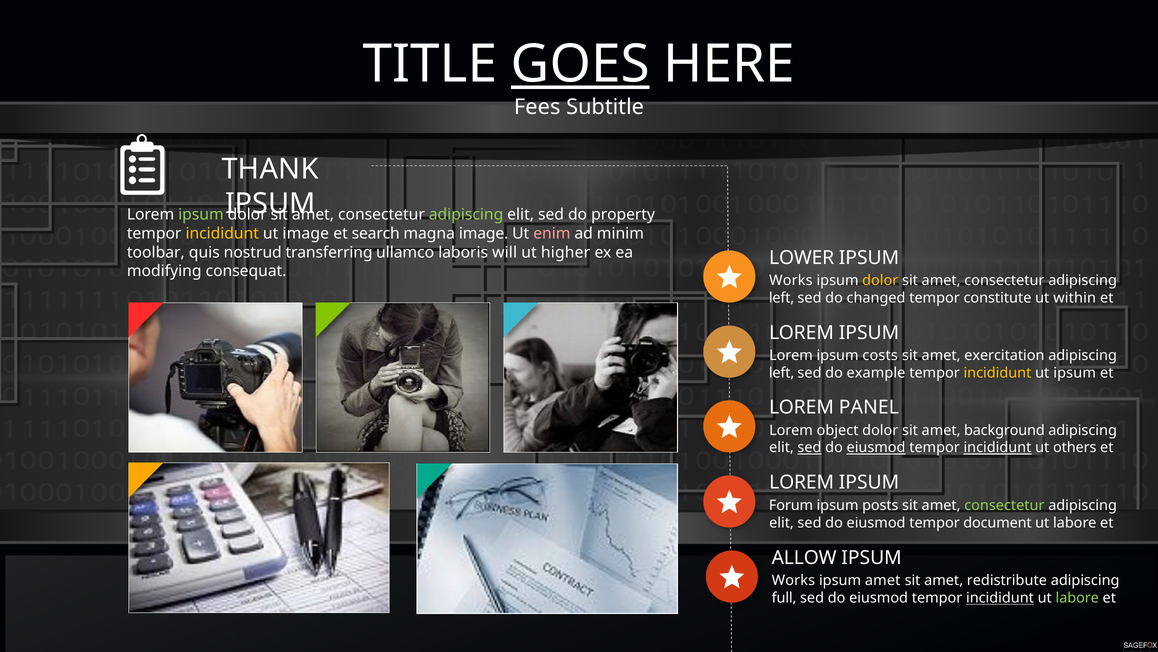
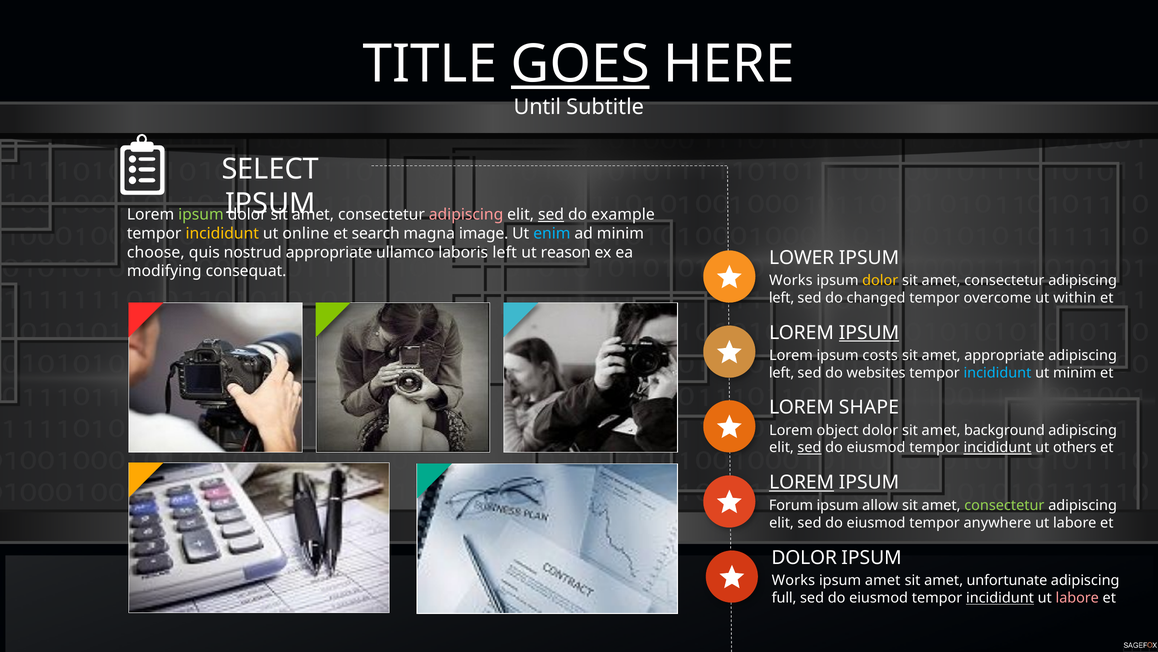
Fees: Fees -> Until (537, 107)
THANK: THANK -> SELECT (270, 169)
adipiscing colour: light green -> pink (466, 214)
sed underline: none -> present (551, 214)
property: property -> example (623, 214)
ut image: image -> online (306, 233)
enim colour: pink -> light blue (552, 233)
toolbar: toolbar -> choose (156, 252)
nostrud transferring: transferring -> appropriate (329, 252)
laboris will: will -> left (505, 252)
higher: higher -> reason (566, 252)
constitute: constitute -> overcome (997, 298)
IPSUM underline: none -> present (869, 332)
amet exercitation: exercitation -> appropriate (1004, 355)
example: example -> websites (876, 373)
incididunt colour: yellow -> light blue (997, 373)
ut ipsum: ipsum -> minim (1075, 373)
PANEL: PANEL -> SHAPE (869, 407)
eiusmod underline: present -> none (876, 447)
LOREM underline: none -> present (802, 482)
posts: posts -> allow (880, 505)
document: document -> anywhere (997, 522)
ALLOW: ALLOW -> DOLOR (804, 557)
redistribute: redistribute -> unfortunate (1007, 580)
labore colour: light green -> pink (1077, 597)
